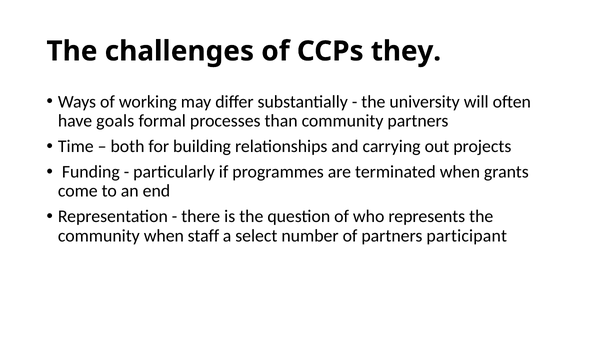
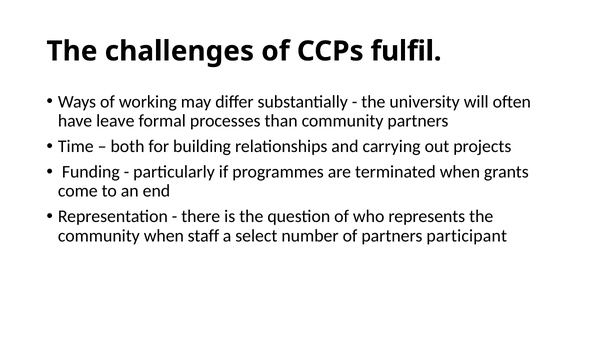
they: they -> fulfil (406, 51)
goals: goals -> leave (115, 121)
